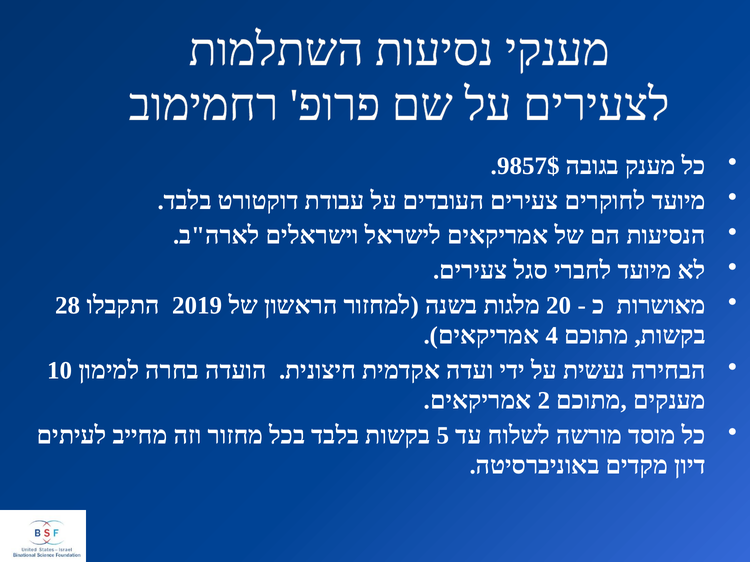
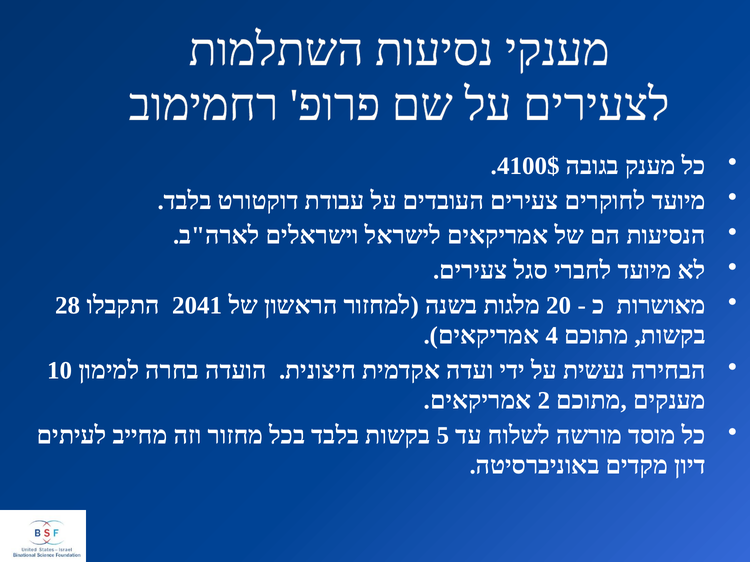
9857$: 9857$ -> 4100$ (528, 166)
2019: 2019 -> 2041 (197, 306)
